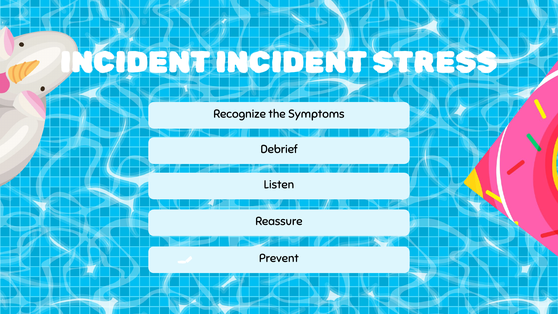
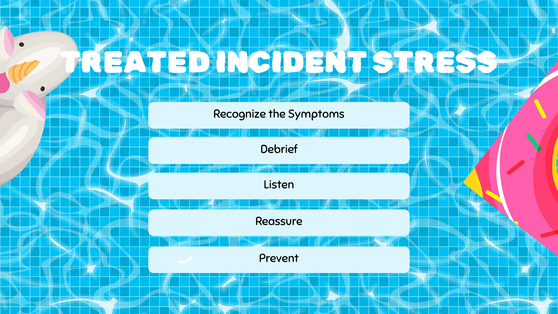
INCIDENT: INCIDENT -> TREATED (135, 63)
